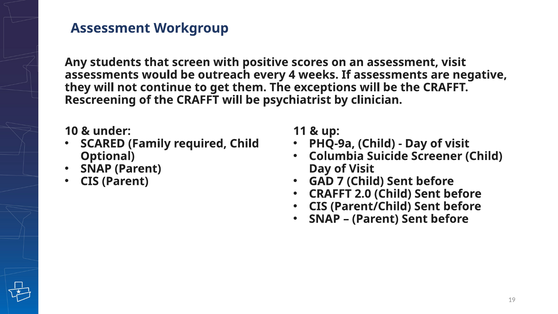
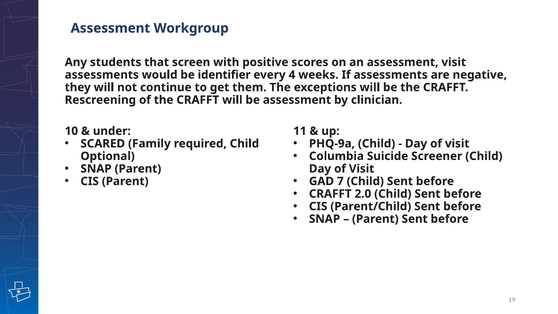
outreach: outreach -> identifier (224, 75)
be psychiatrist: psychiatrist -> assessment (297, 100)
